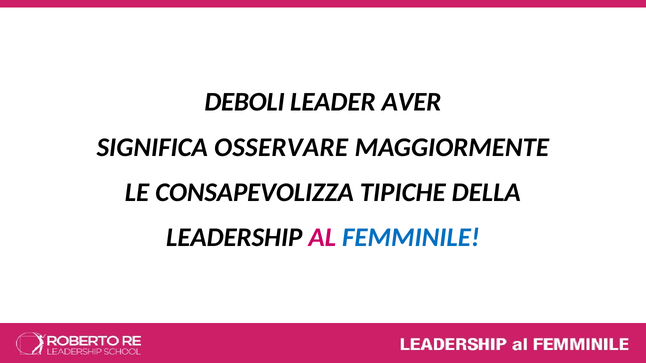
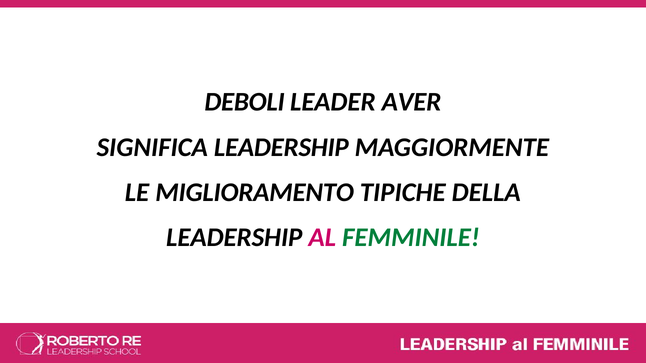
SIGNIFICA OSSERVARE: OSSERVARE -> LEADERSHIP (281, 147)
CONSAPEVOLIZZA: CONSAPEVOLIZZA -> MIGLIORAMENTO (255, 193)
FEMMINILE colour: blue -> green (411, 238)
